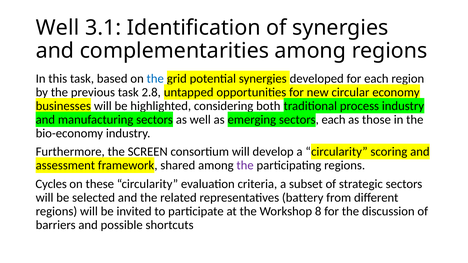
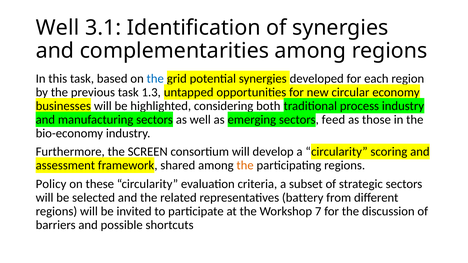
2.8: 2.8 -> 1.3 (151, 92)
sectors each: each -> feed (333, 120)
the colour: purple -> orange (245, 166)
Cycles: Cycles -> Policy (51, 184)
8: 8 -> 7 (318, 211)
